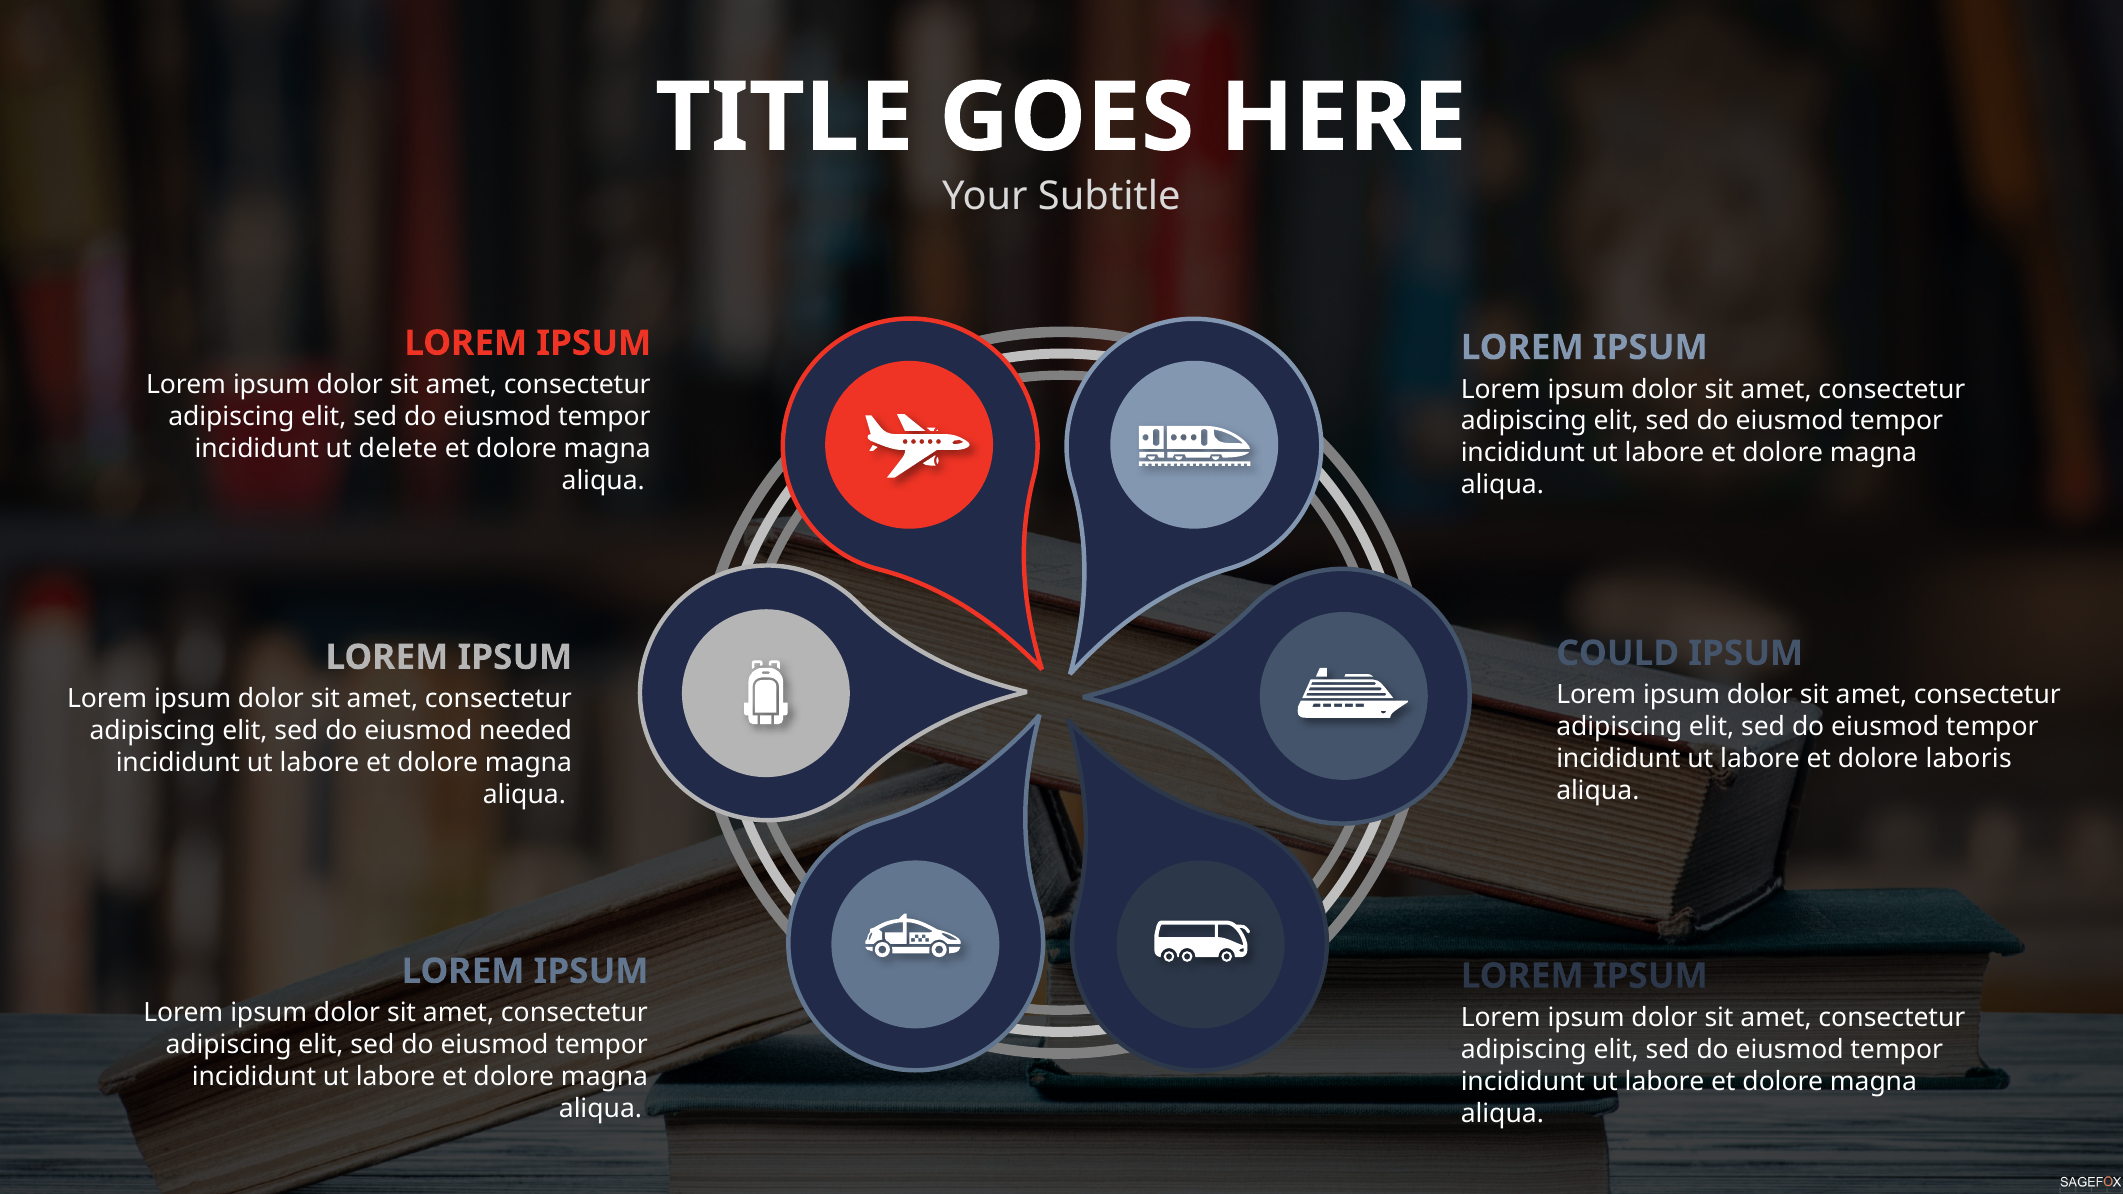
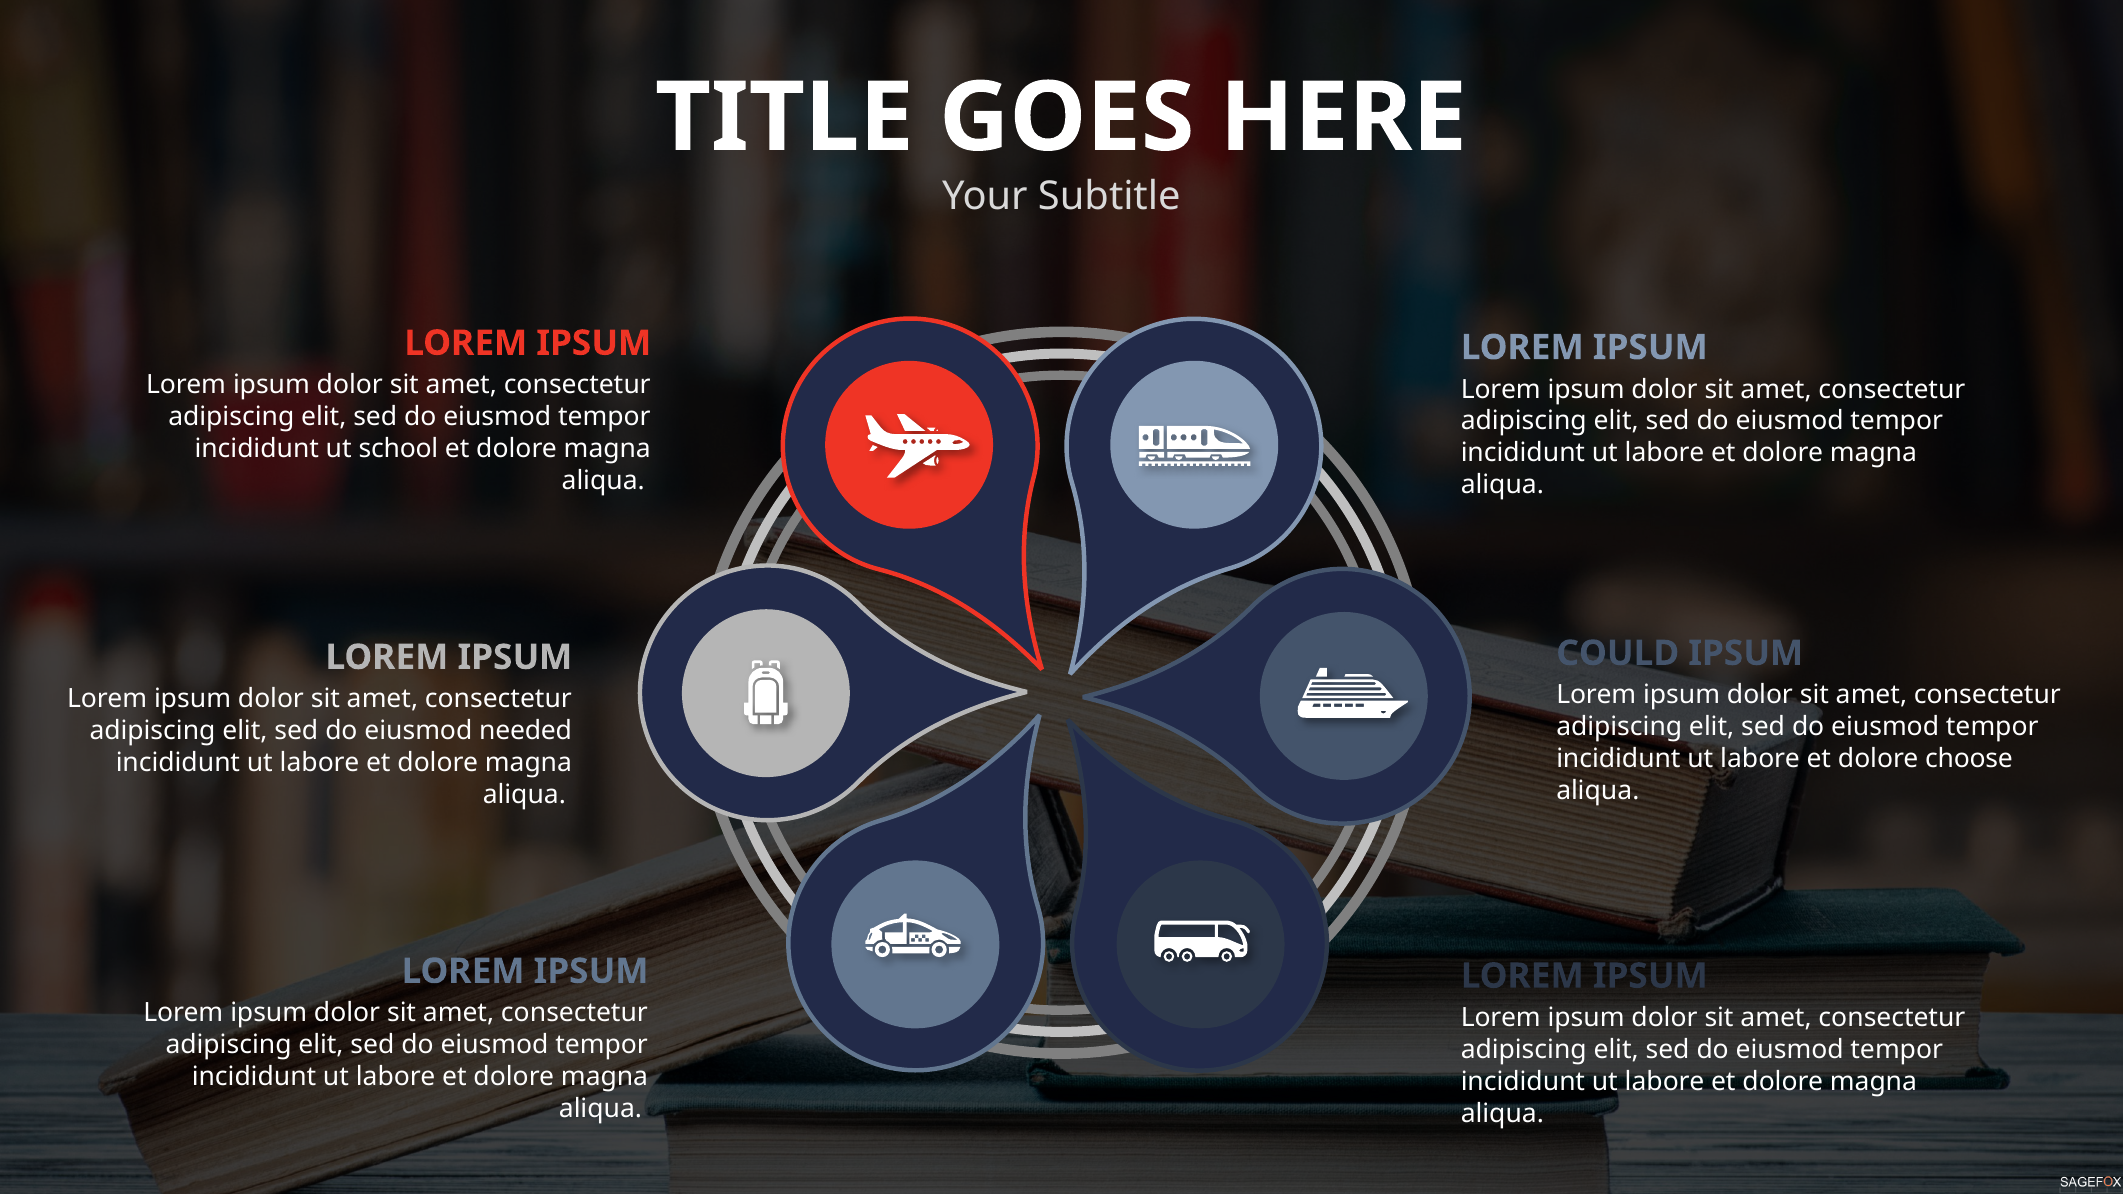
delete: delete -> school (398, 449)
laboris: laboris -> choose (1969, 759)
